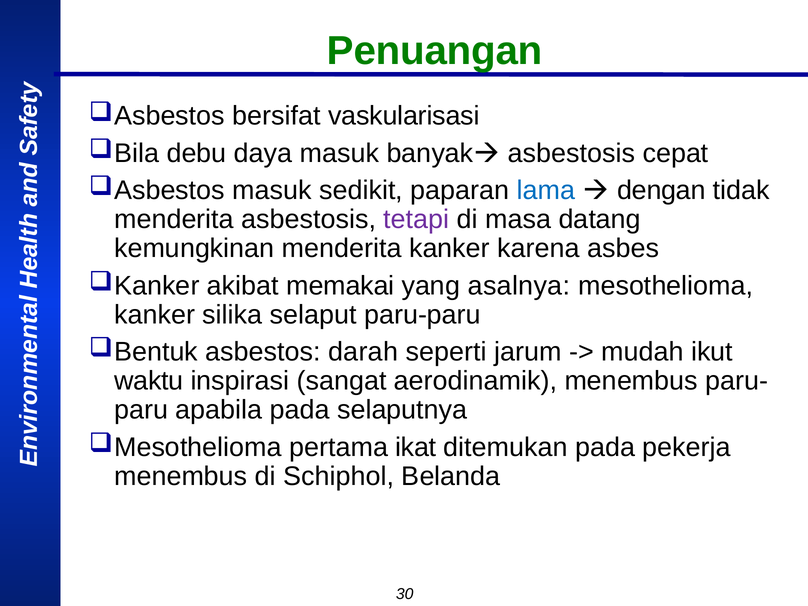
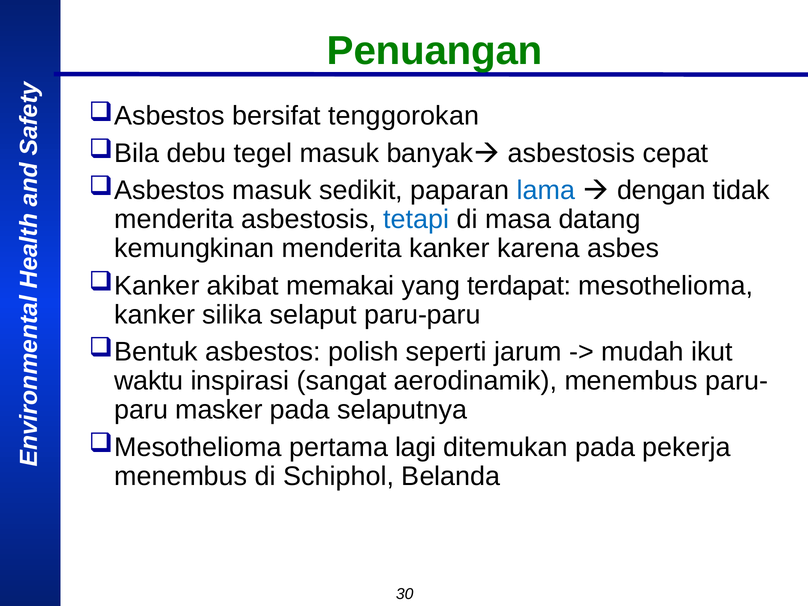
vaskularisasi: vaskularisasi -> tenggorokan (404, 116)
daya: daya -> tegel (263, 153)
tetapi colour: purple -> blue (416, 219)
asalnya: asalnya -> terdapat (519, 286)
darah: darah -> polish (363, 352)
apabila: apabila -> masker (219, 410)
ikat: ikat -> lagi (416, 447)
